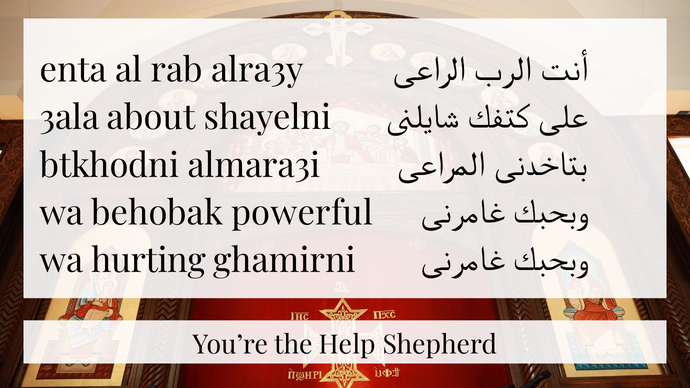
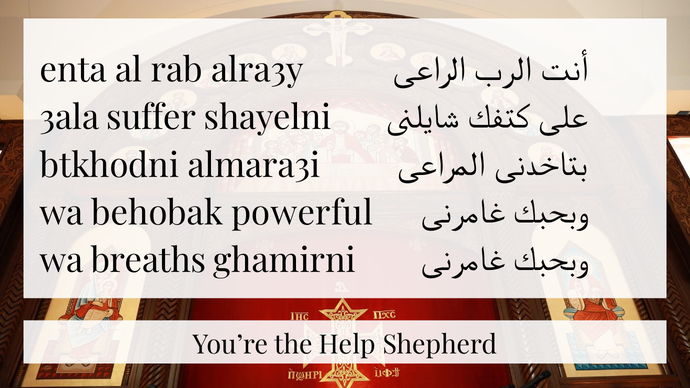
about: about -> suffer (151, 118)
hurting: hurting -> breaths (148, 261)
